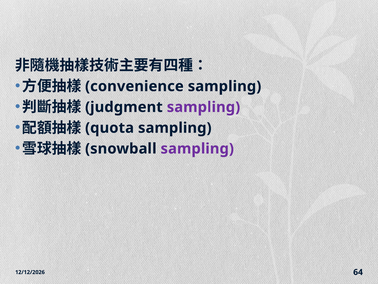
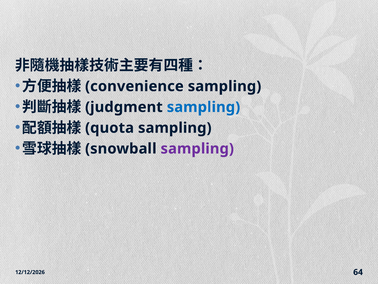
sampling colour: purple -> blue (203, 107)
